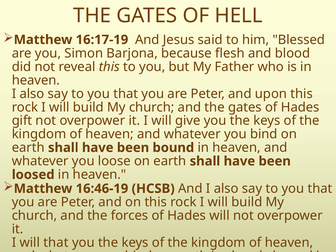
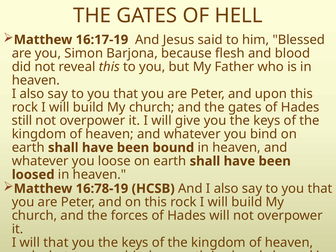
gift: gift -> still (22, 121)
16:46-19: 16:46-19 -> 16:78-19 (102, 189)
